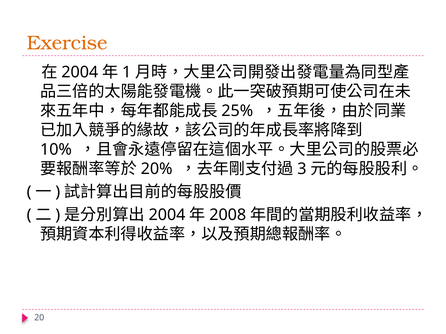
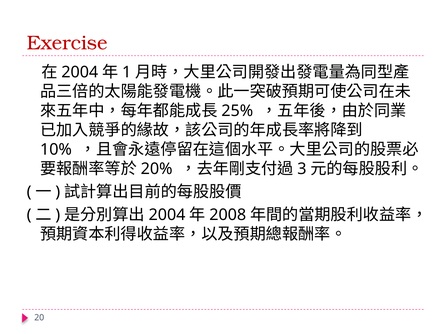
Exercise colour: orange -> red (67, 43)
